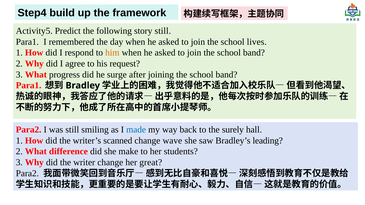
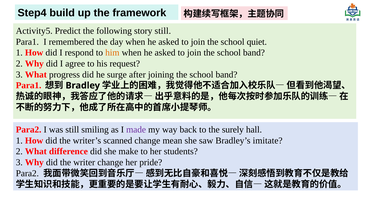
lives: lives -> quiet (257, 42)
made colour: blue -> purple (136, 130)
wave: wave -> mean (172, 141)
leading: leading -> imitate (268, 141)
great: great -> pride (151, 163)
